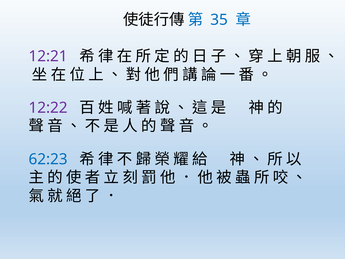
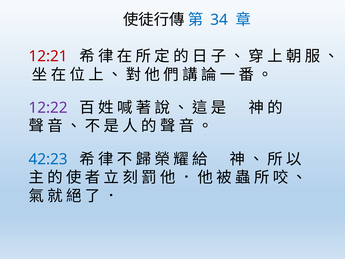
35: 35 -> 34 (219, 20)
12:21 colour: purple -> red (48, 56)
62:23: 62:23 -> 42:23 (48, 159)
